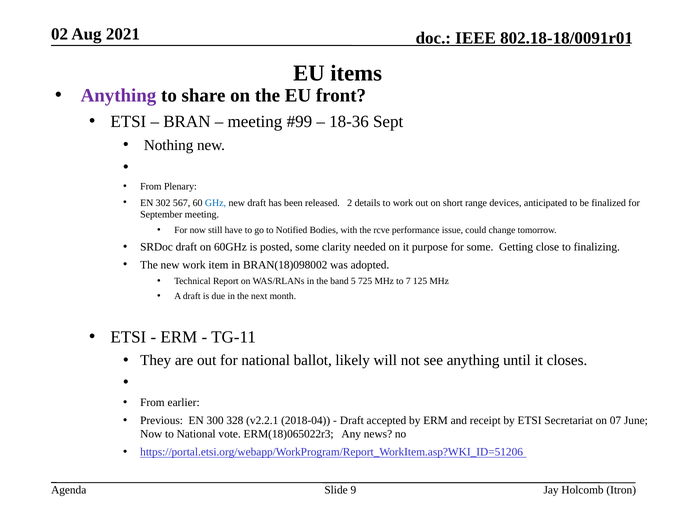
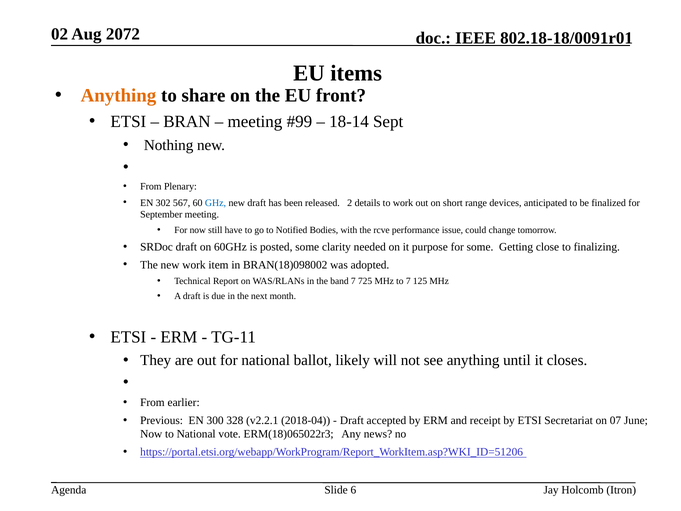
2021: 2021 -> 2072 (123, 34)
Anything colour: purple -> orange (118, 96)
18-36: 18-36 -> 18-14 (349, 122)
band 5: 5 -> 7 (353, 281)
9: 9 -> 6 (353, 490)
